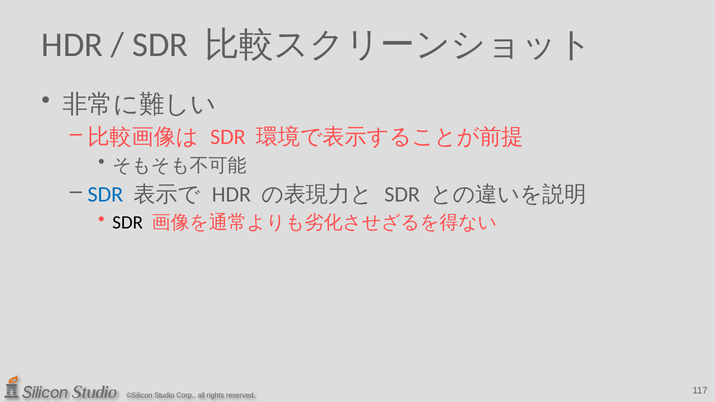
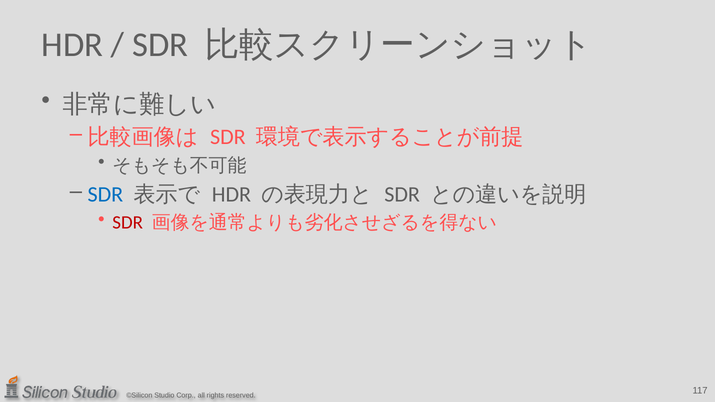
SDR colour: black -> red (128, 223)
